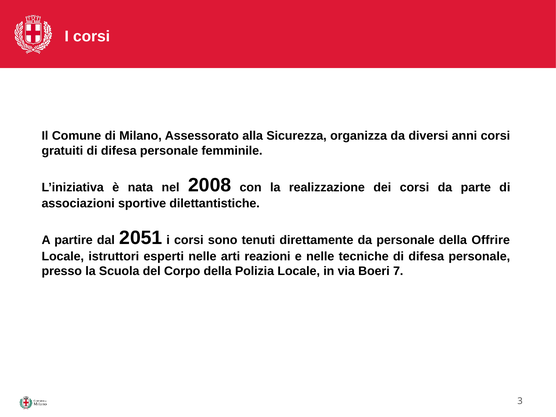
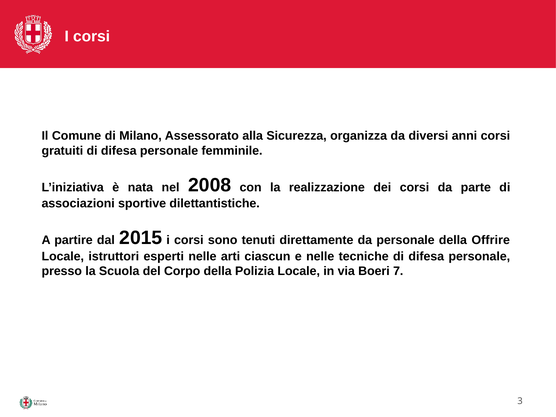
2051: 2051 -> 2015 (141, 238)
reazioni: reazioni -> ciascun (267, 256)
